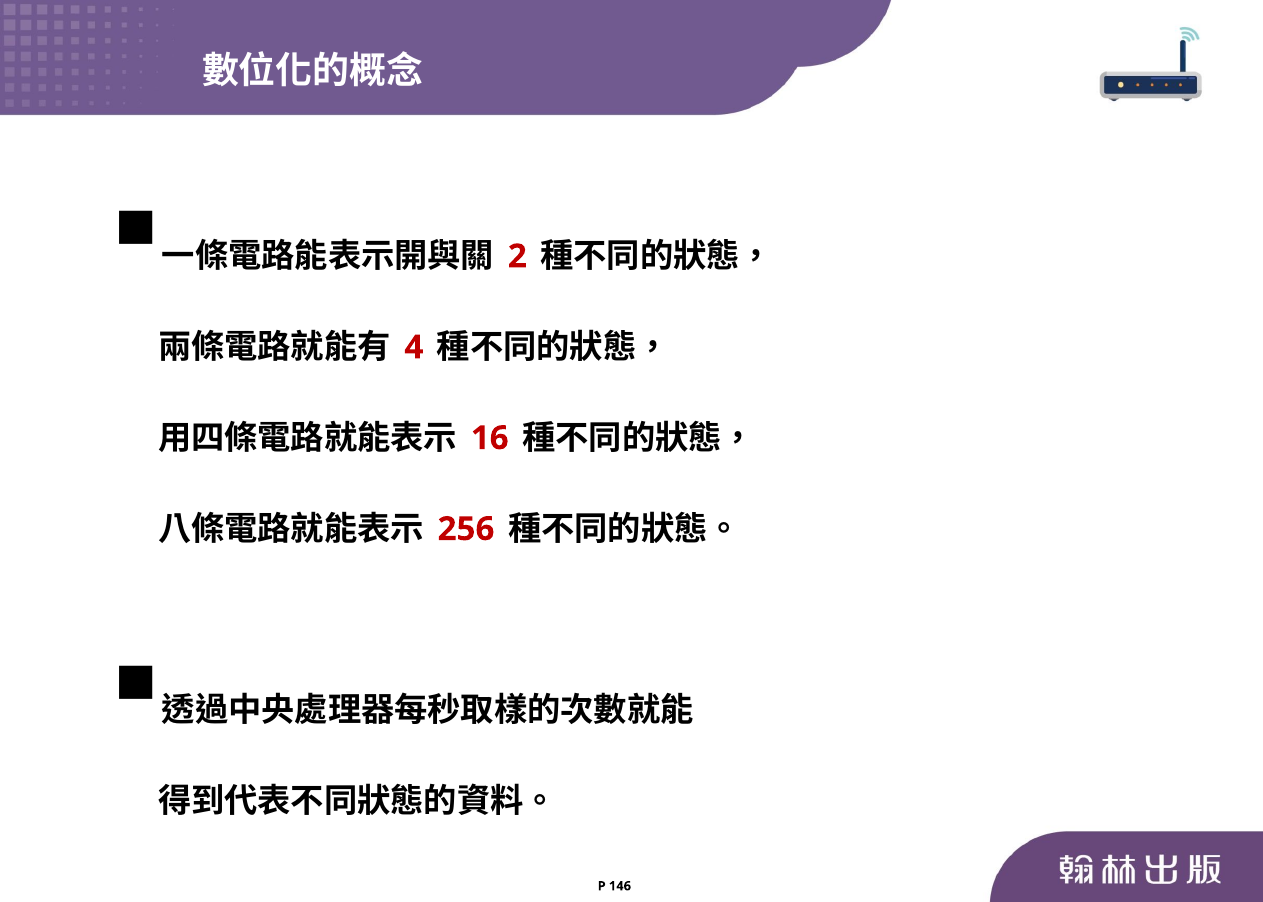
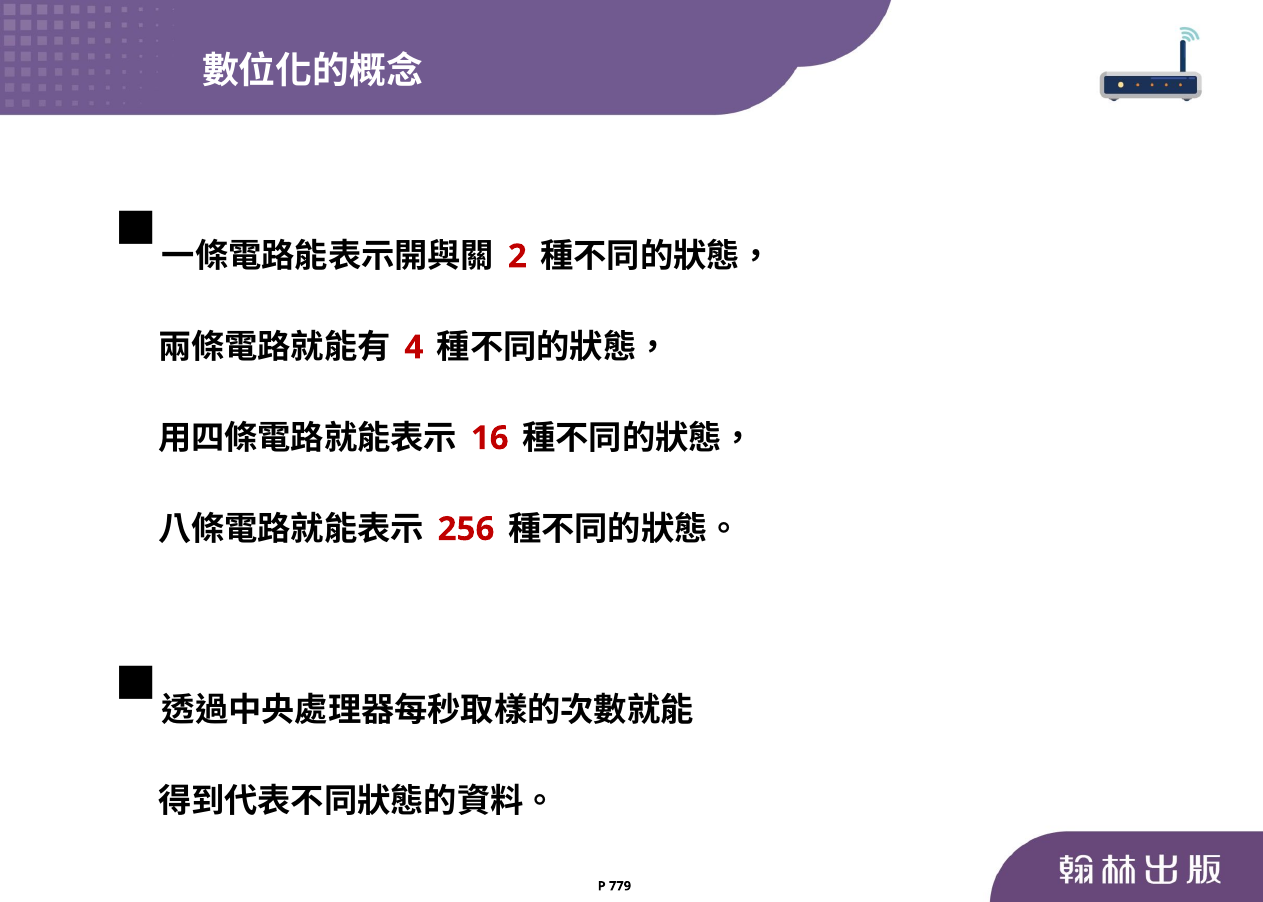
146: 146 -> 779 (620, 886)
